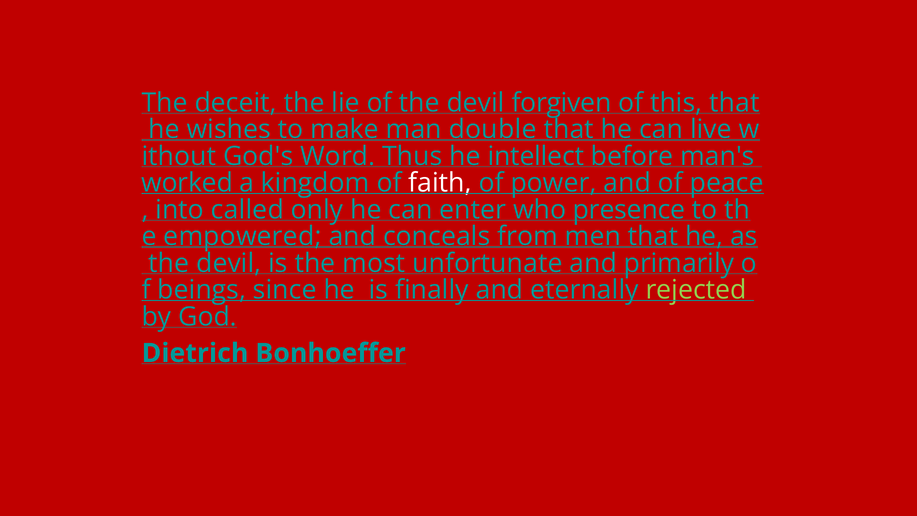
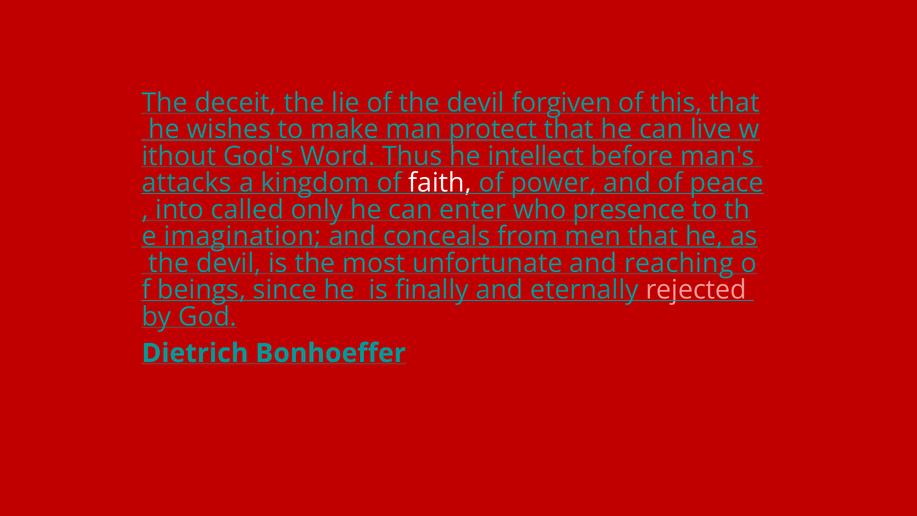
double: double -> protect (493, 129)
worked: worked -> attacks (187, 183)
empowered: empowered -> imagination (242, 236)
primarily: primarily -> reaching (679, 263)
rejected colour: light green -> pink (696, 290)
